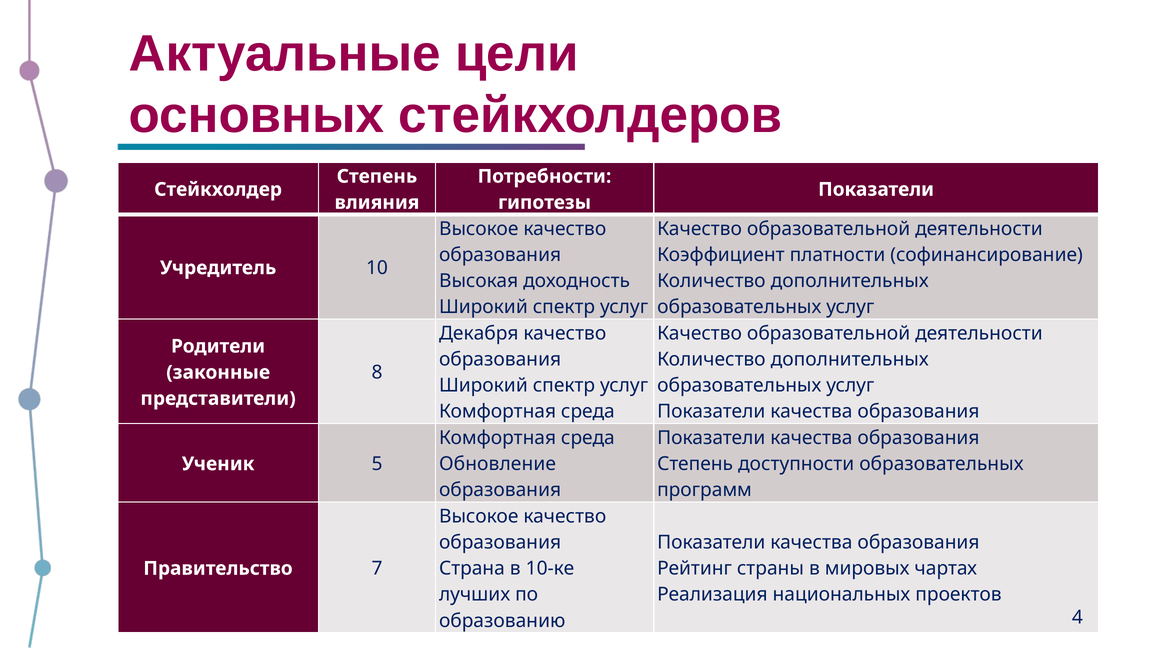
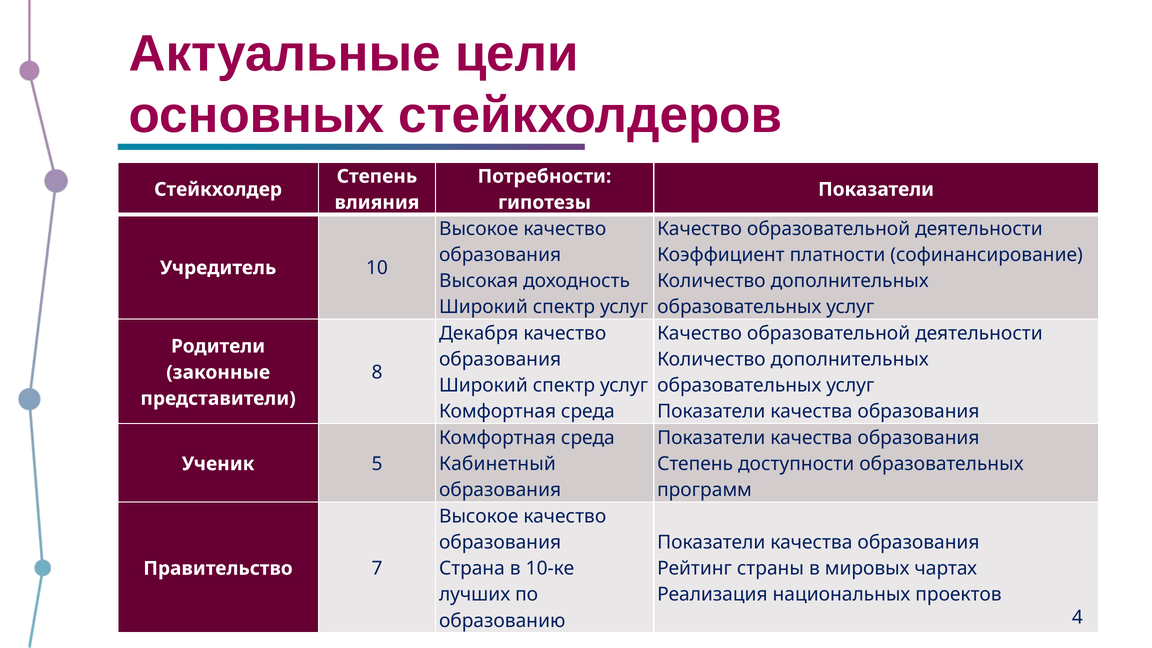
Обновление: Обновление -> Кабинетный (497, 464)
